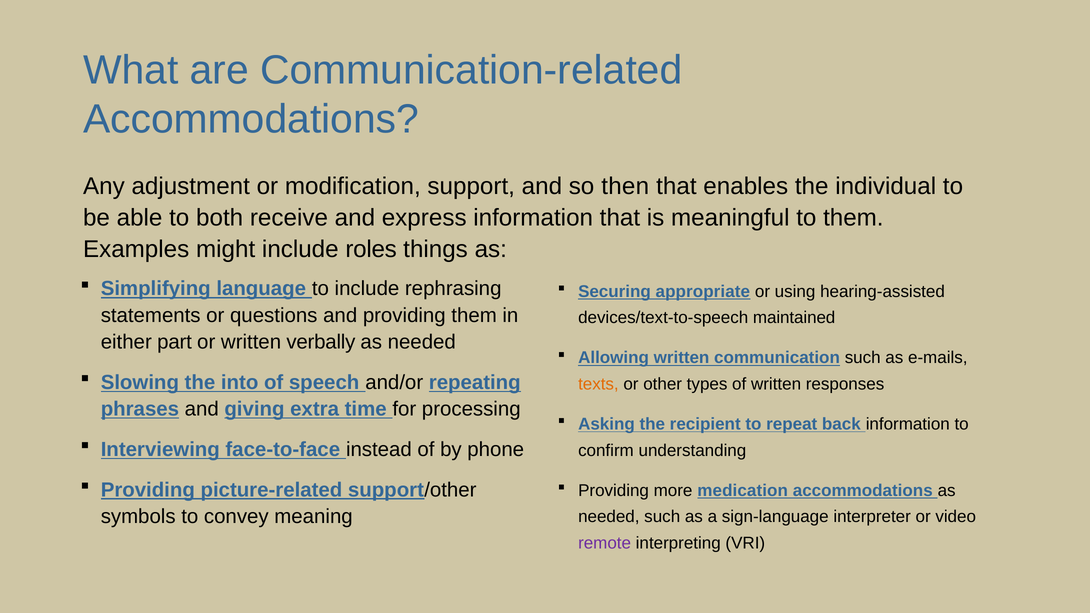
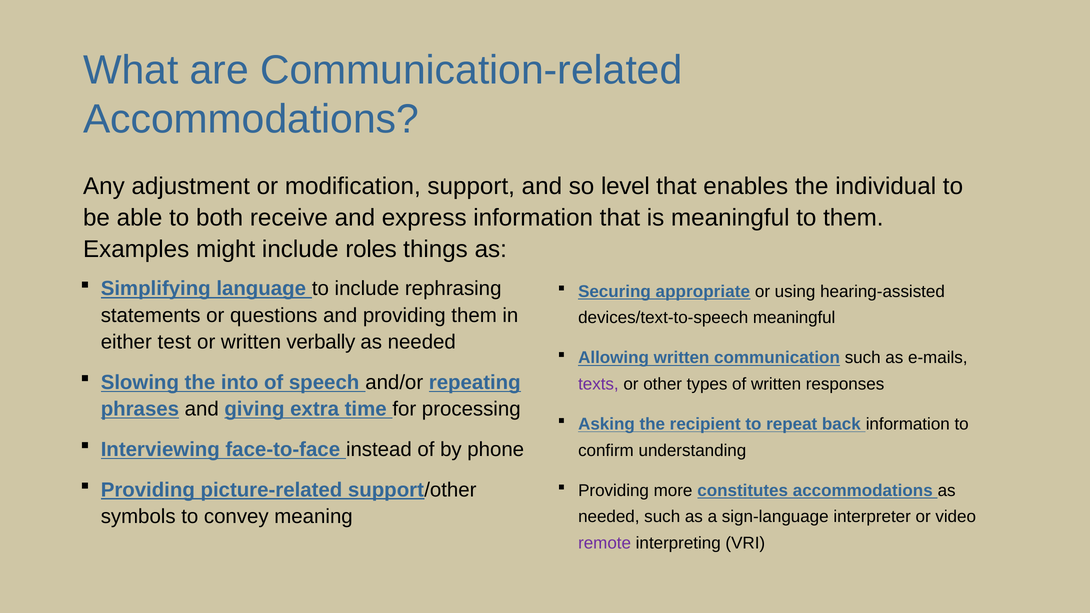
then: then -> level (625, 186)
devices/text-to-speech maintained: maintained -> meaningful (794, 318)
part: part -> test (174, 342)
texts colour: orange -> purple (598, 384)
medication: medication -> constitutes (743, 491)
